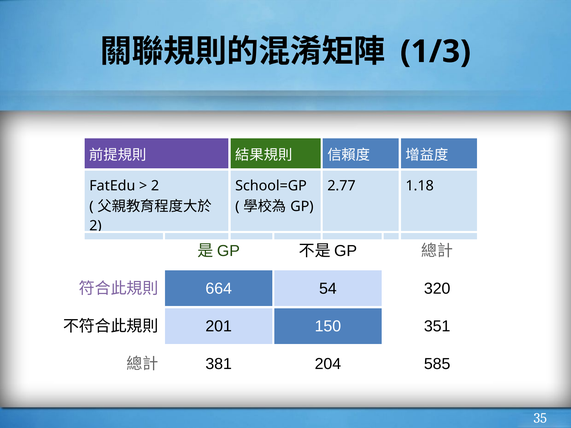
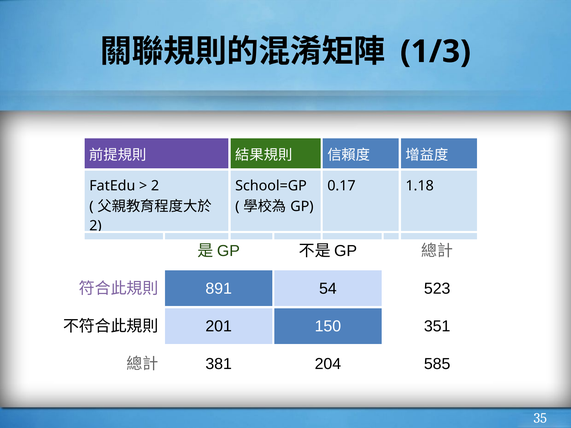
2.77: 2.77 -> 0.17 (341, 186)
664: 664 -> 891 (219, 289)
320: 320 -> 523 (437, 289)
